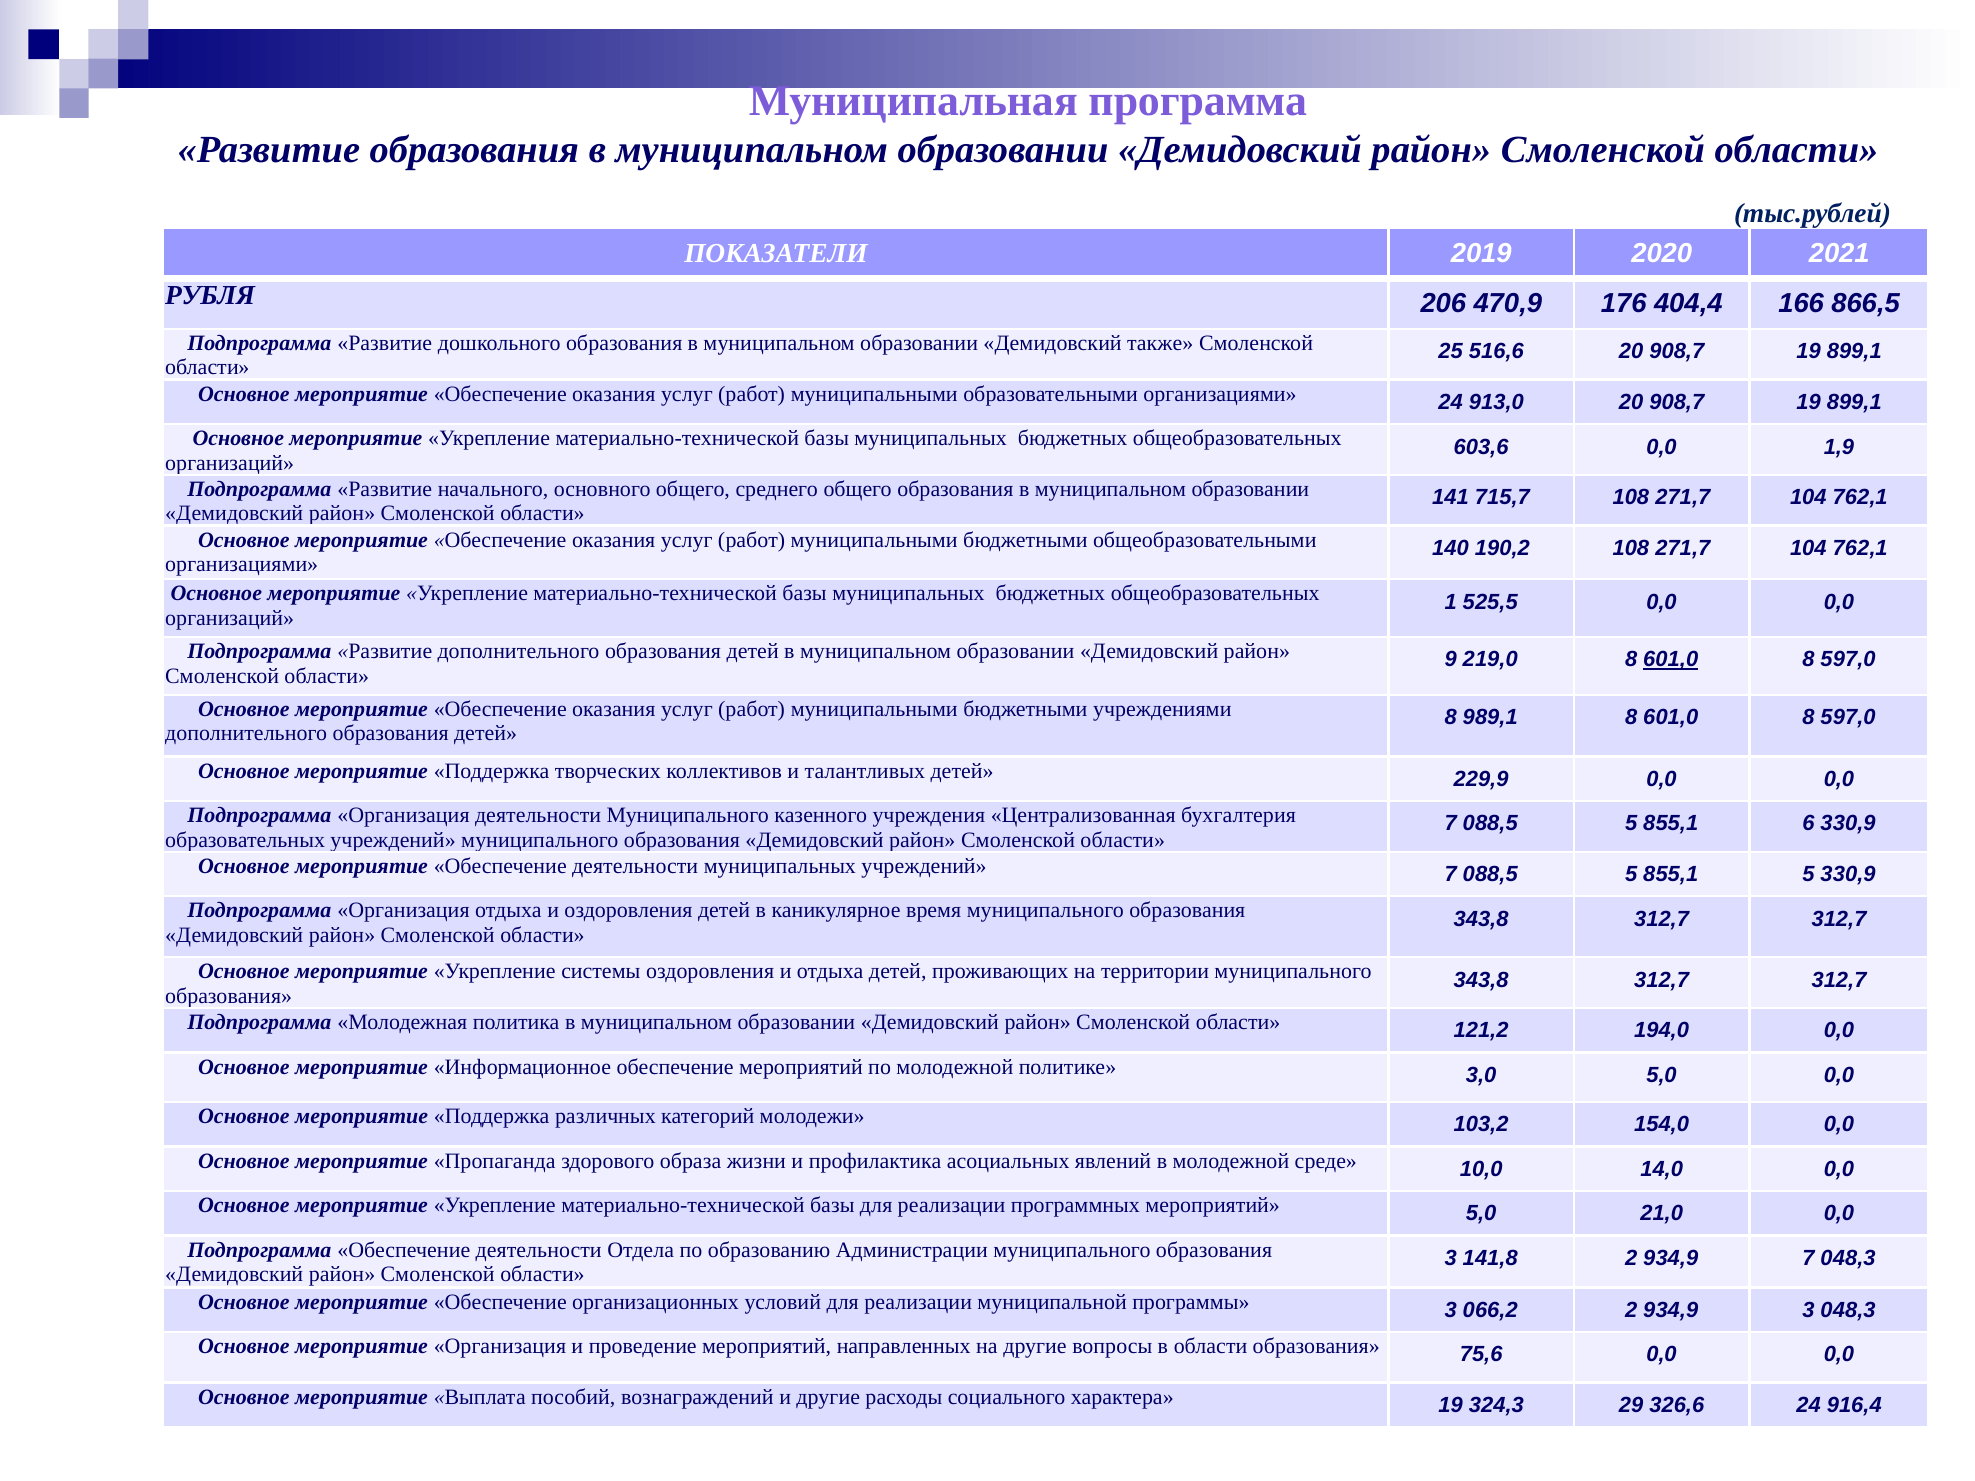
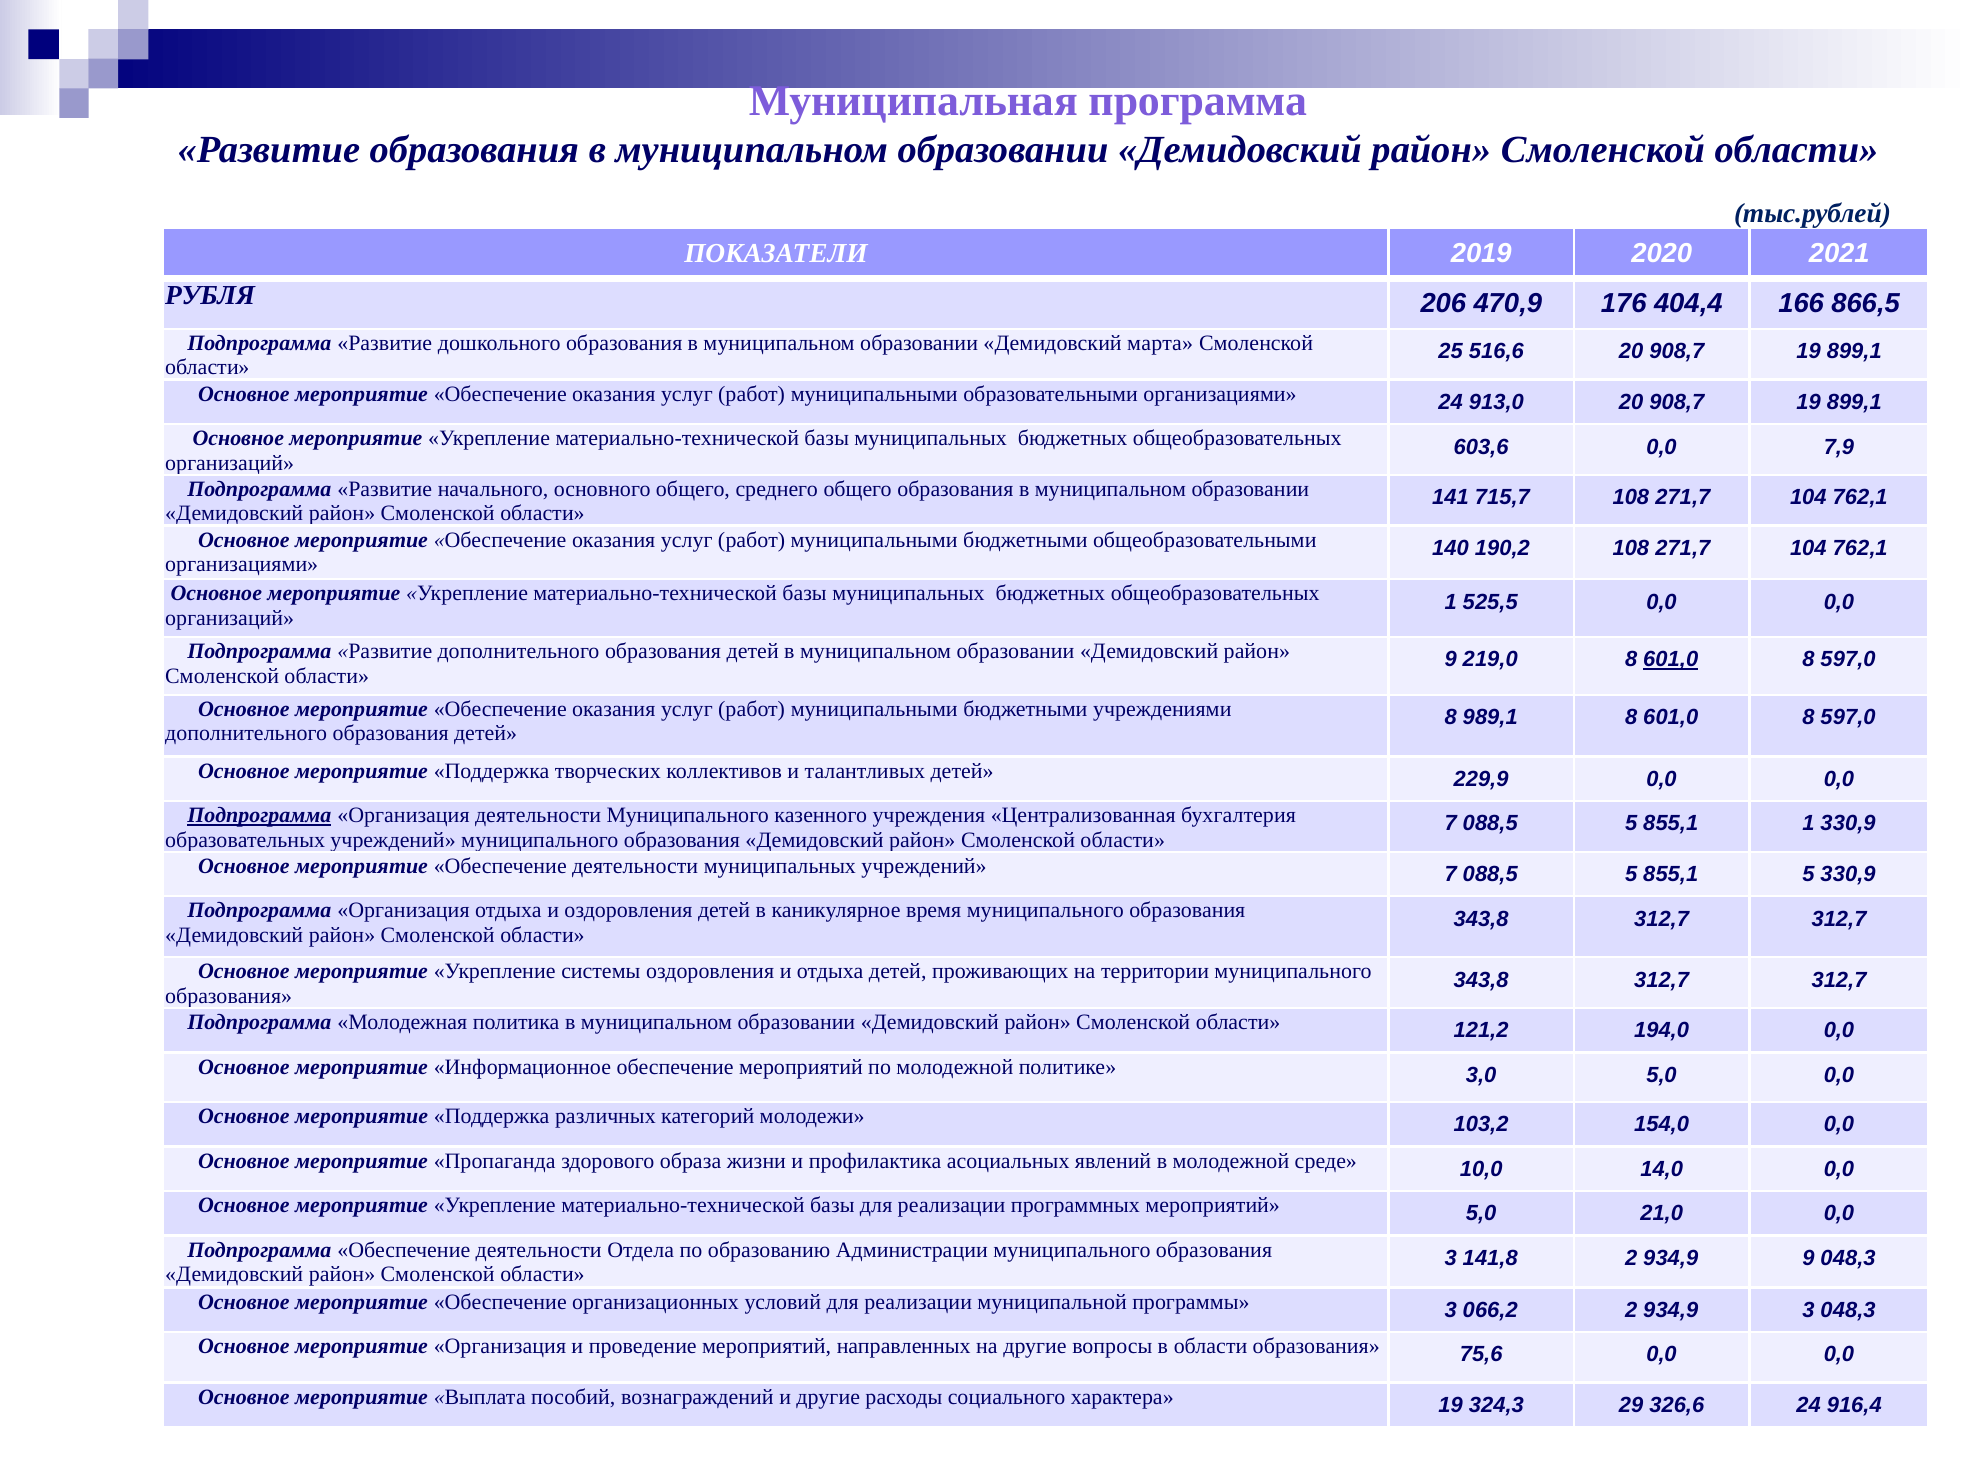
также: также -> марта (1160, 343)
1,9: 1,9 -> 7,9 (1839, 447)
Подпрограмма underline: none -> present (259, 816)
855,1 6: 6 -> 1 (1808, 824)
934,9 7: 7 -> 9 (1808, 1258)
